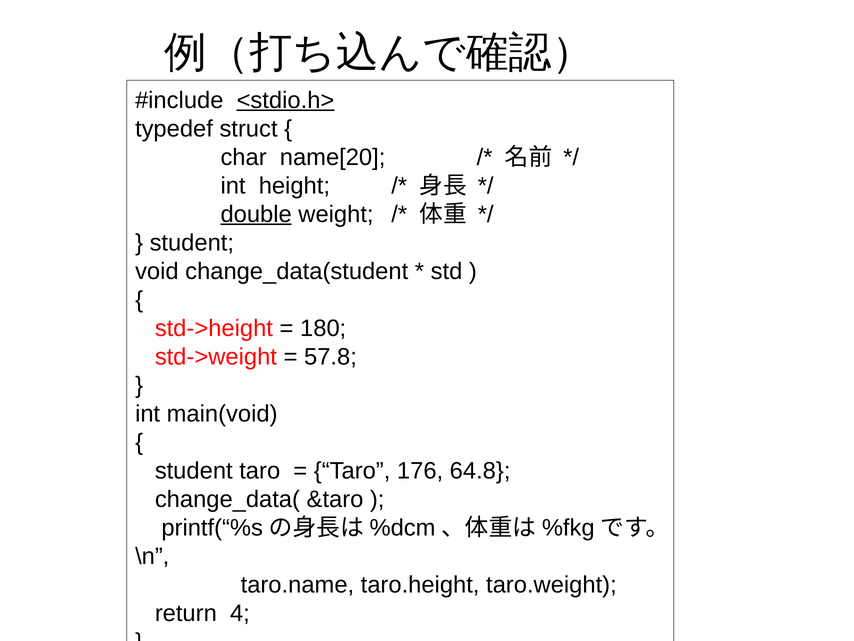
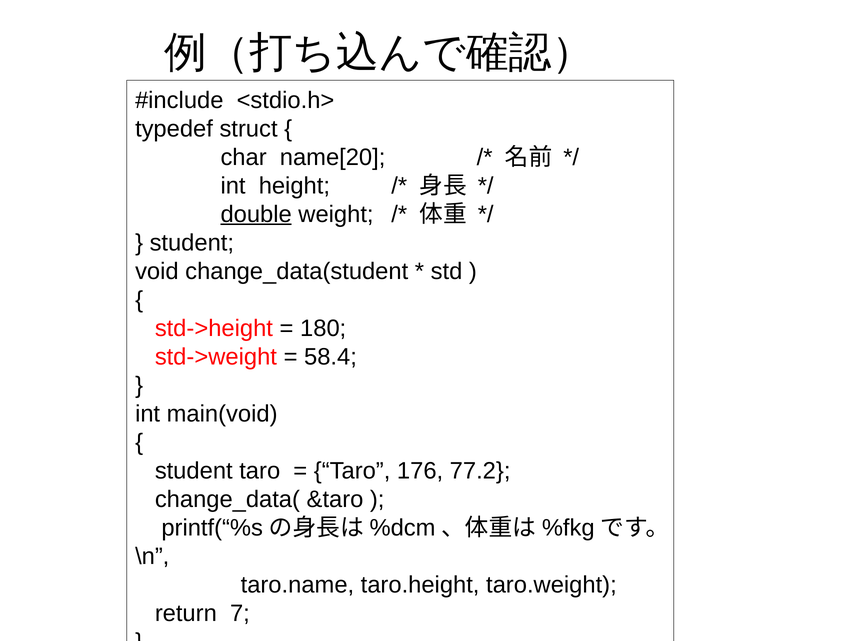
<stdio.h> underline: present -> none (285, 100)
57.8: 57.8 -> 58.4 (330, 356)
64.8: 64.8 -> 77.2 (480, 470)
4: 4 -> 7 (240, 613)
